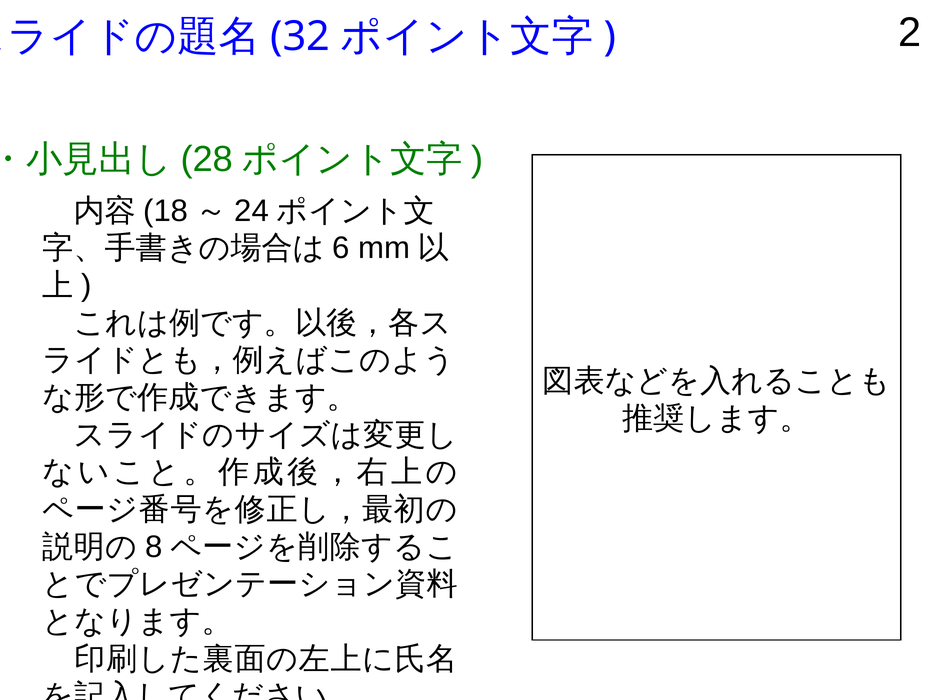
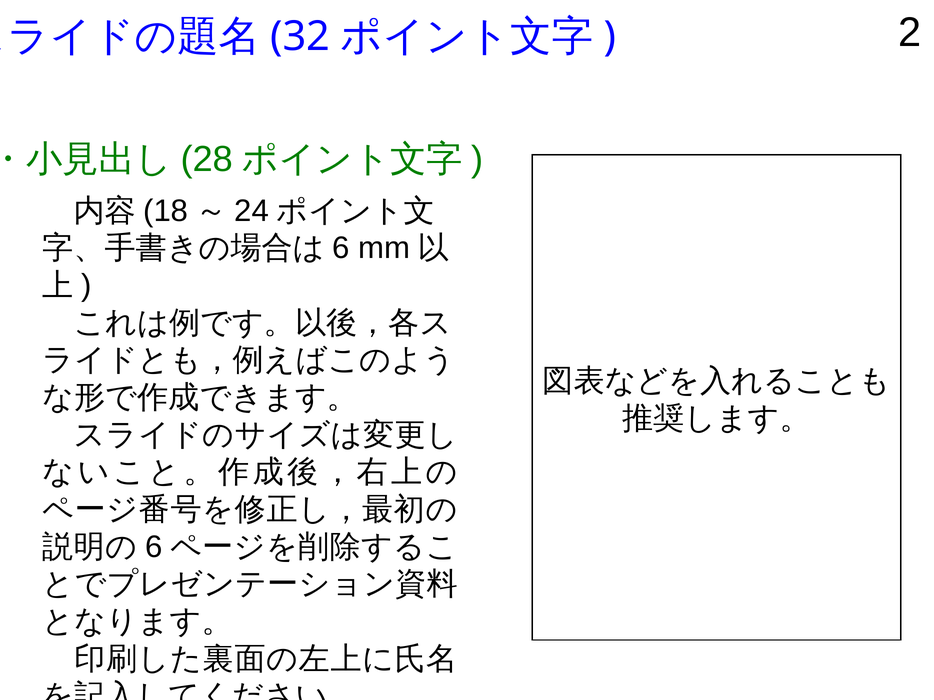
8: 8 -> 6 (154, 547)
